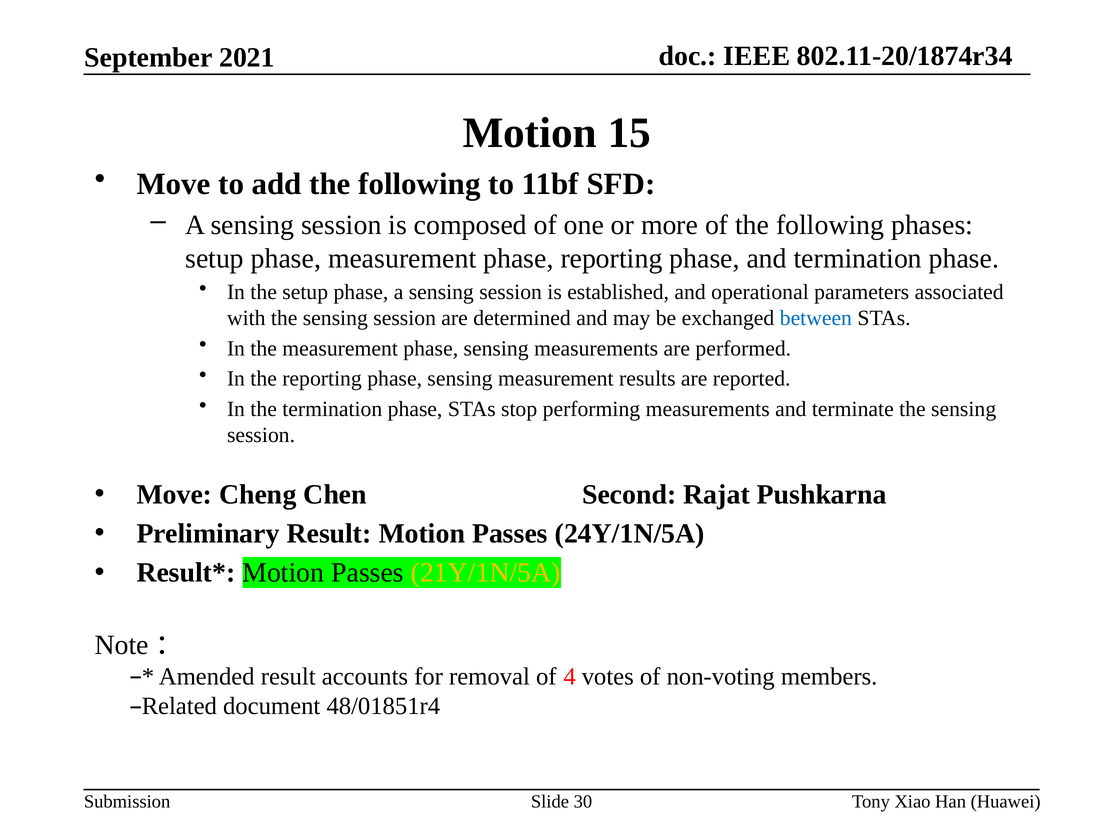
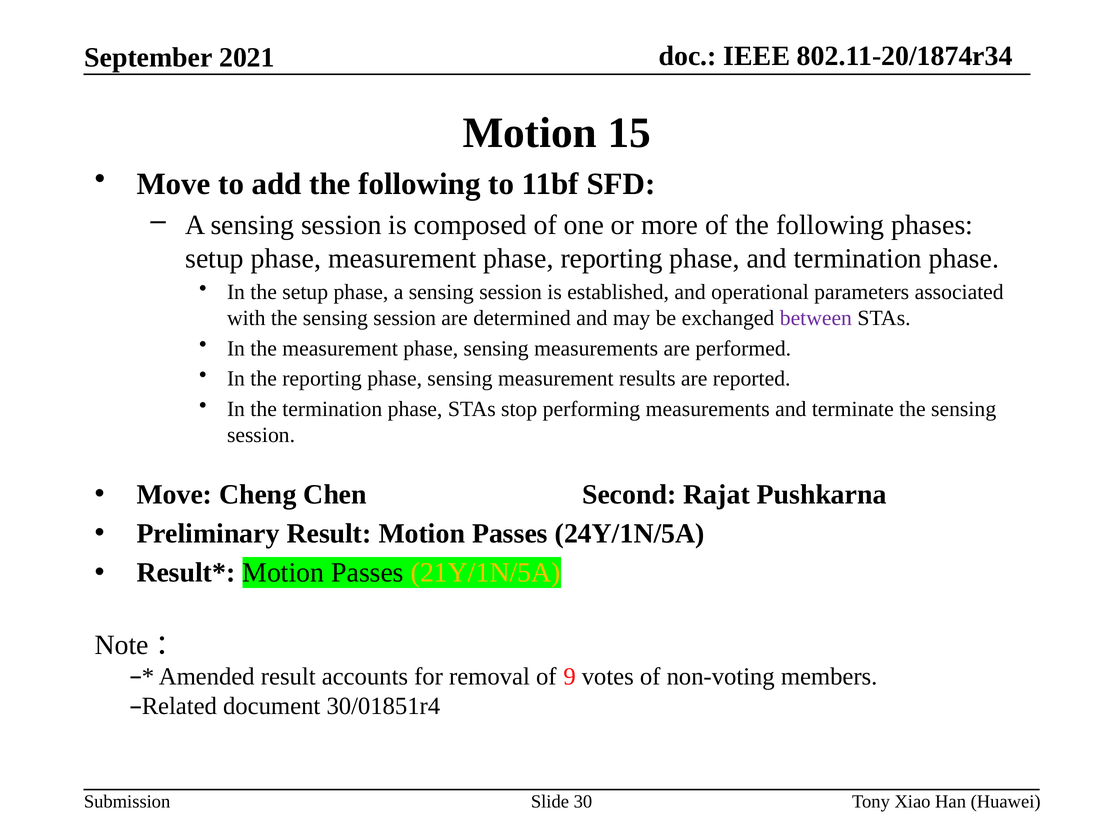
between colour: blue -> purple (816, 318)
4: 4 -> 9 (570, 676)
48/01851r4: 48/01851r4 -> 30/01851r4 (383, 706)
